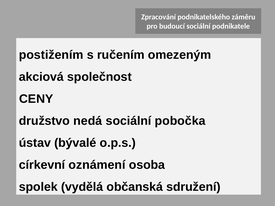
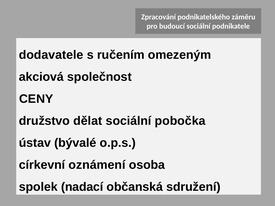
postižením: postižením -> dodavatele (51, 55)
nedá: nedá -> dělat (88, 121)
vydělá: vydělá -> nadací (82, 187)
